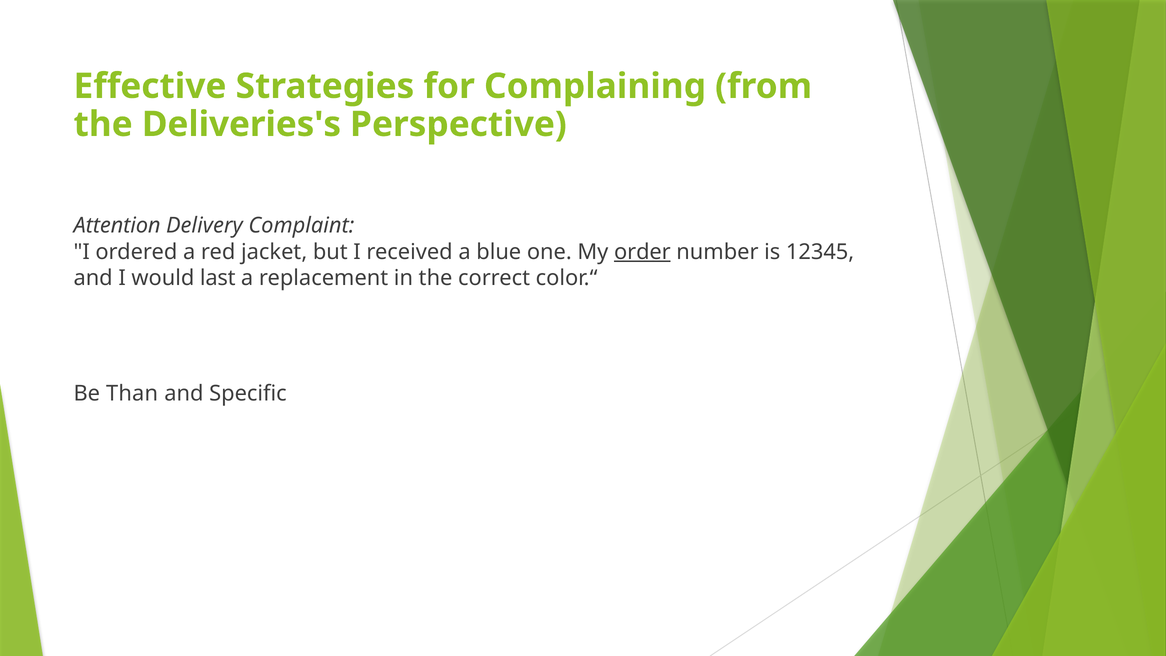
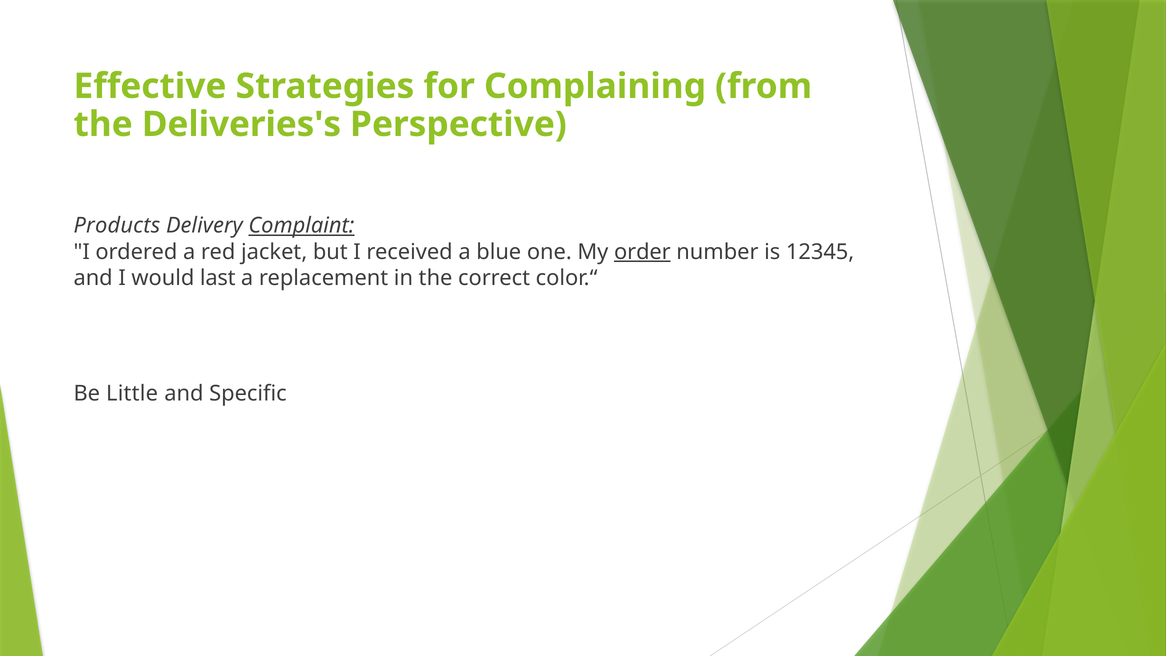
Attention: Attention -> Products (117, 226)
Complaint underline: none -> present (301, 226)
Than: Than -> Little (132, 393)
